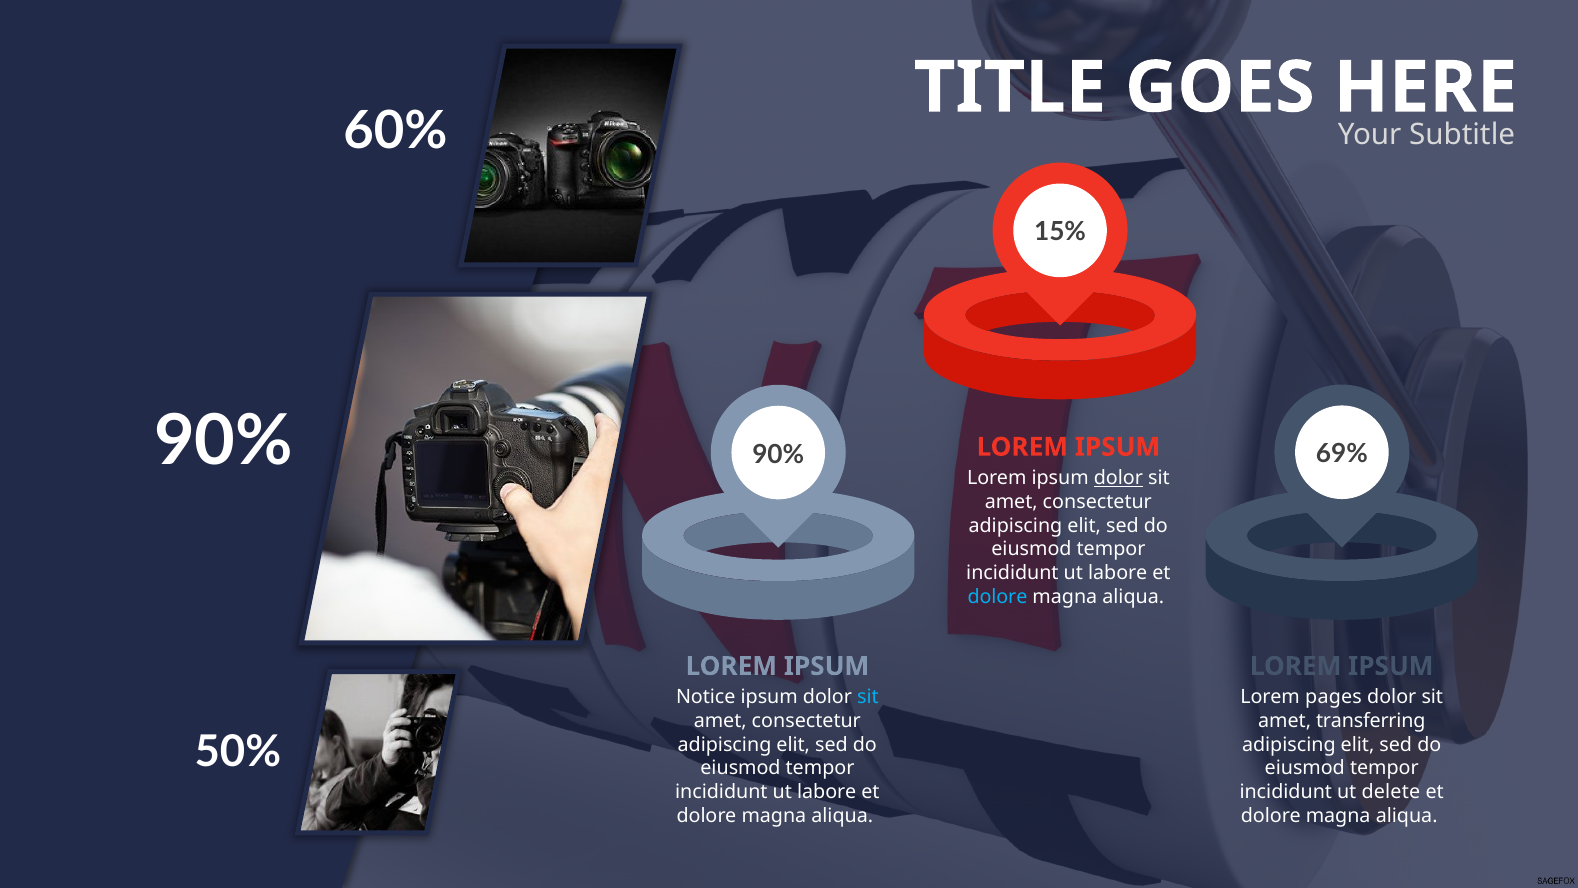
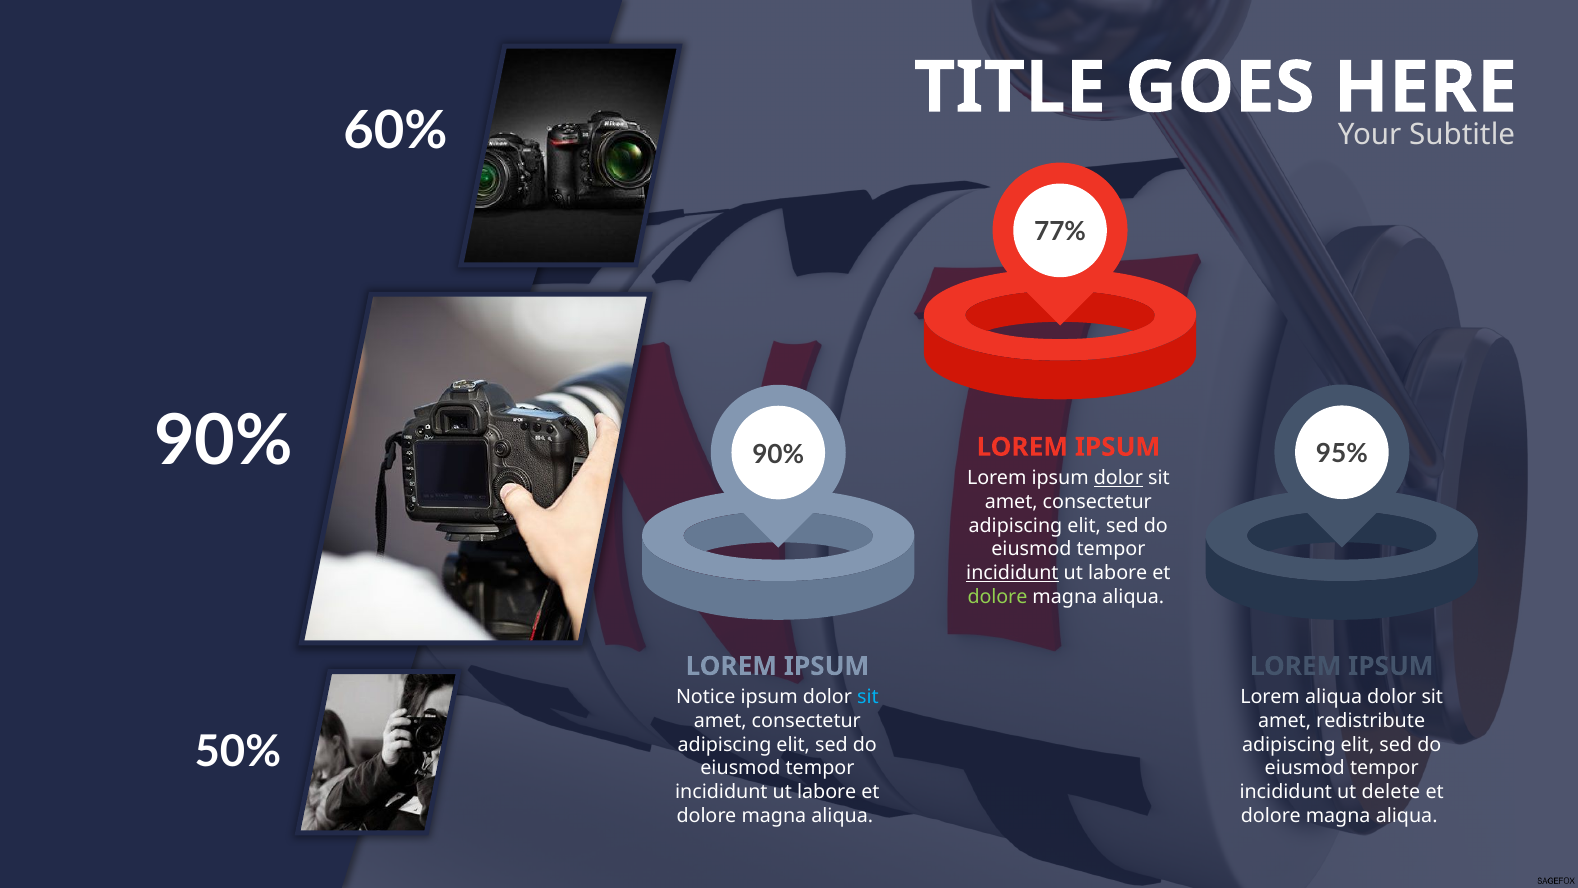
15%: 15% -> 77% (1060, 232)
69%: 69% -> 95% (1342, 454)
incididunt underline: none -> present (1012, 573)
dolore colour: light blue -> light green (997, 596)
Lorem pages: pages -> aliqua (1334, 697)
transferring: transferring -> redistribute (1371, 721)
